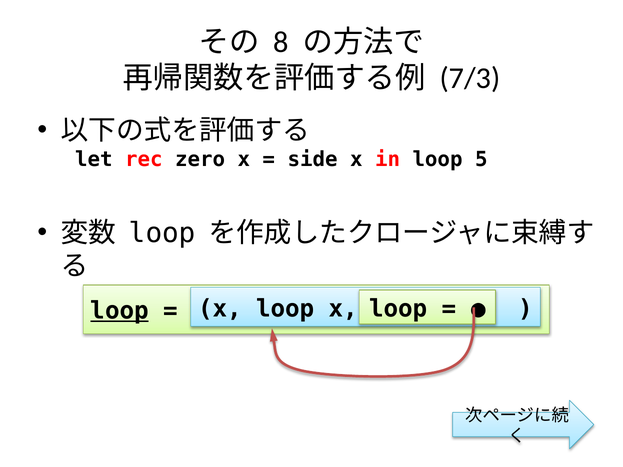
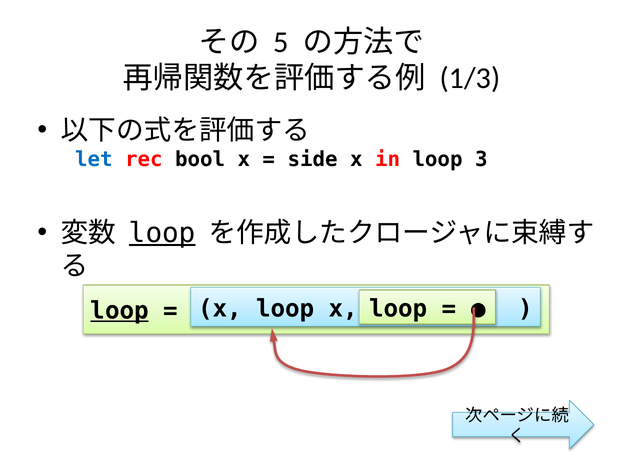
8: 8 -> 5 (281, 42)
7/3: 7/3 -> 1/3 (470, 78)
let colour: black -> blue (94, 159)
zero: zero -> bool (200, 159)
5: 5 -> 3 (481, 159)
loop underline: none -> present (162, 233)
